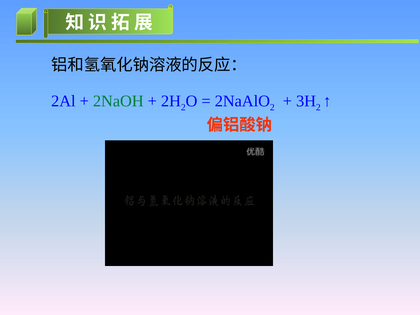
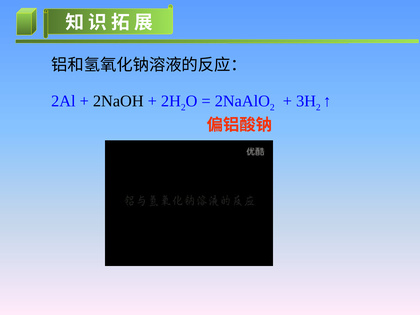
2NaOH colour: green -> black (118, 101)
